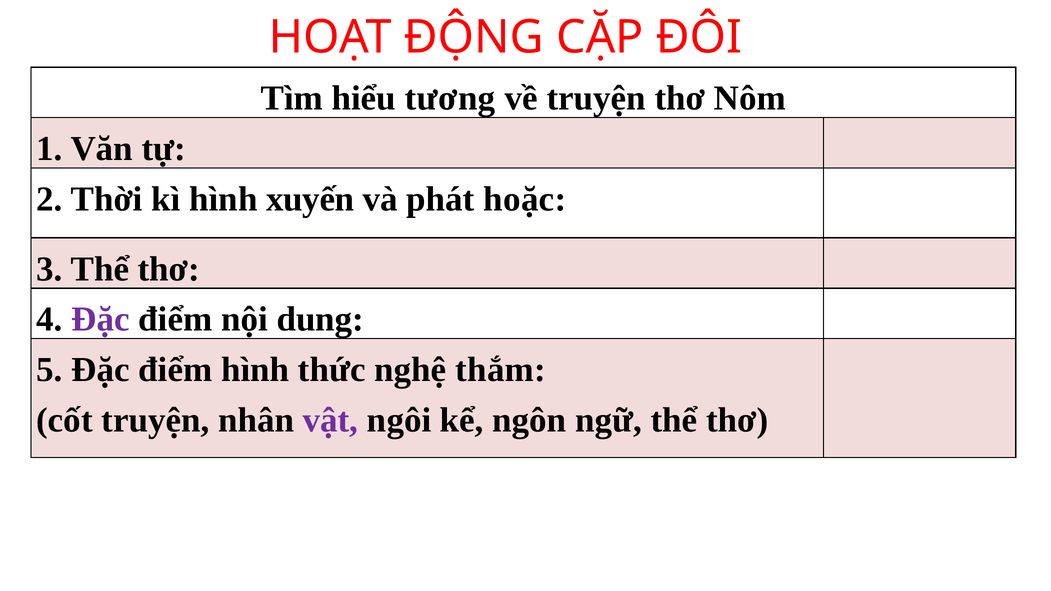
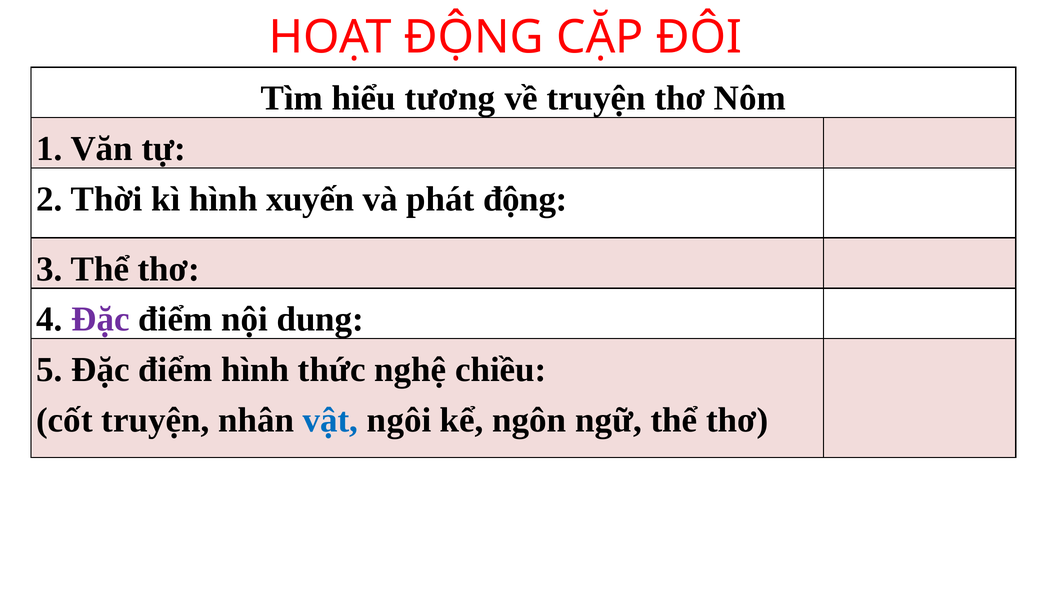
phát hoặc: hoặc -> động (525, 199)
thắm: thắm -> chiều (501, 370)
vật colour: purple -> blue (330, 420)
